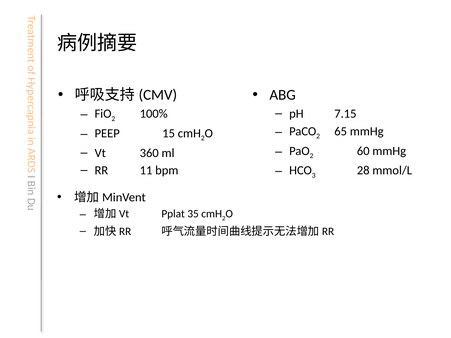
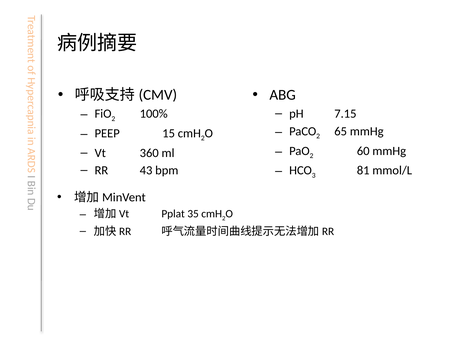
11: 11 -> 43 (146, 171)
28: 28 -> 81 (363, 171)
